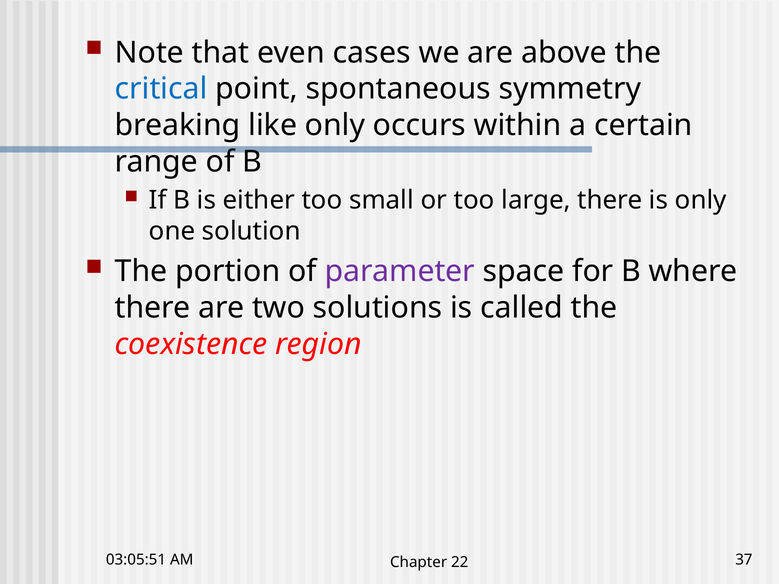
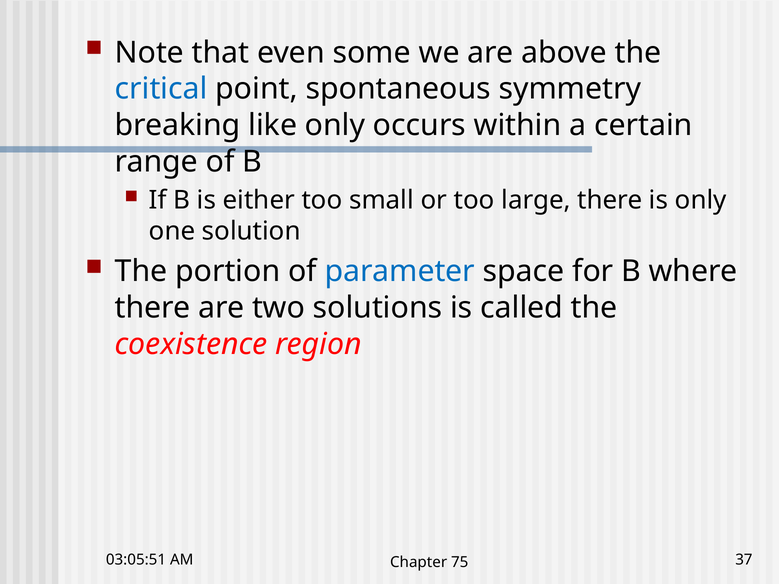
cases: cases -> some (372, 53)
parameter colour: purple -> blue (400, 272)
22: 22 -> 75 (460, 563)
